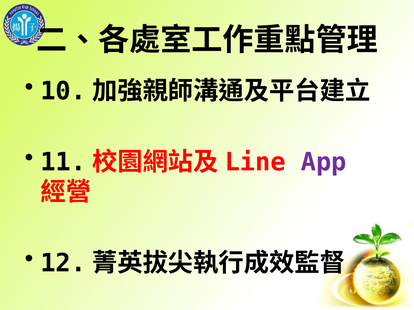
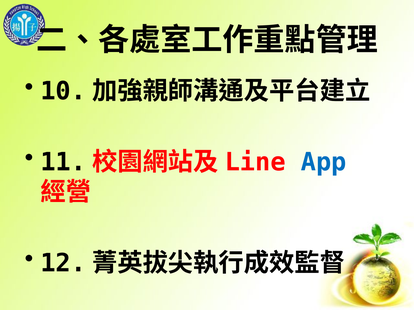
App colour: purple -> blue (324, 162)
